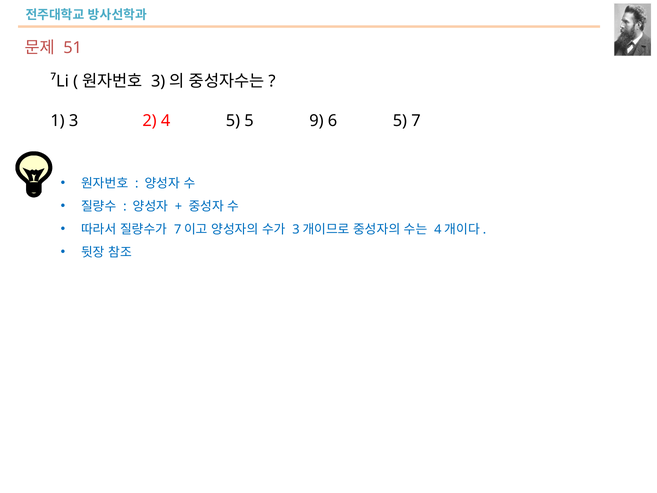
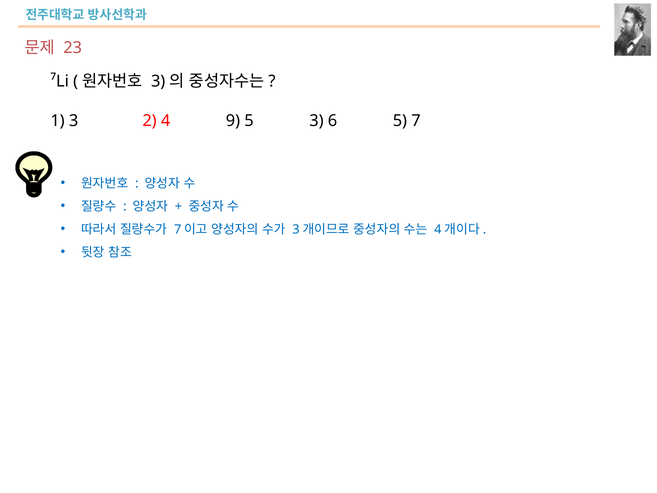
51: 51 -> 23 (73, 48)
4 5: 5 -> 9 (233, 121)
5 9: 9 -> 3 (316, 121)
